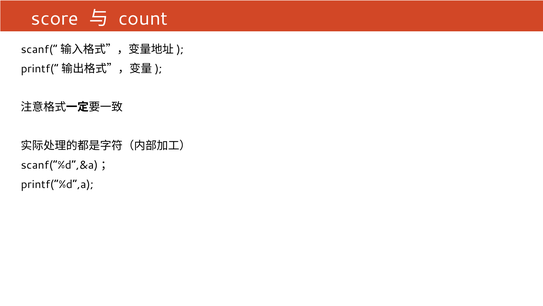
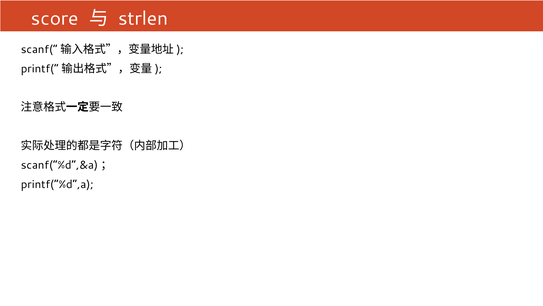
count: count -> strlen (143, 18)
